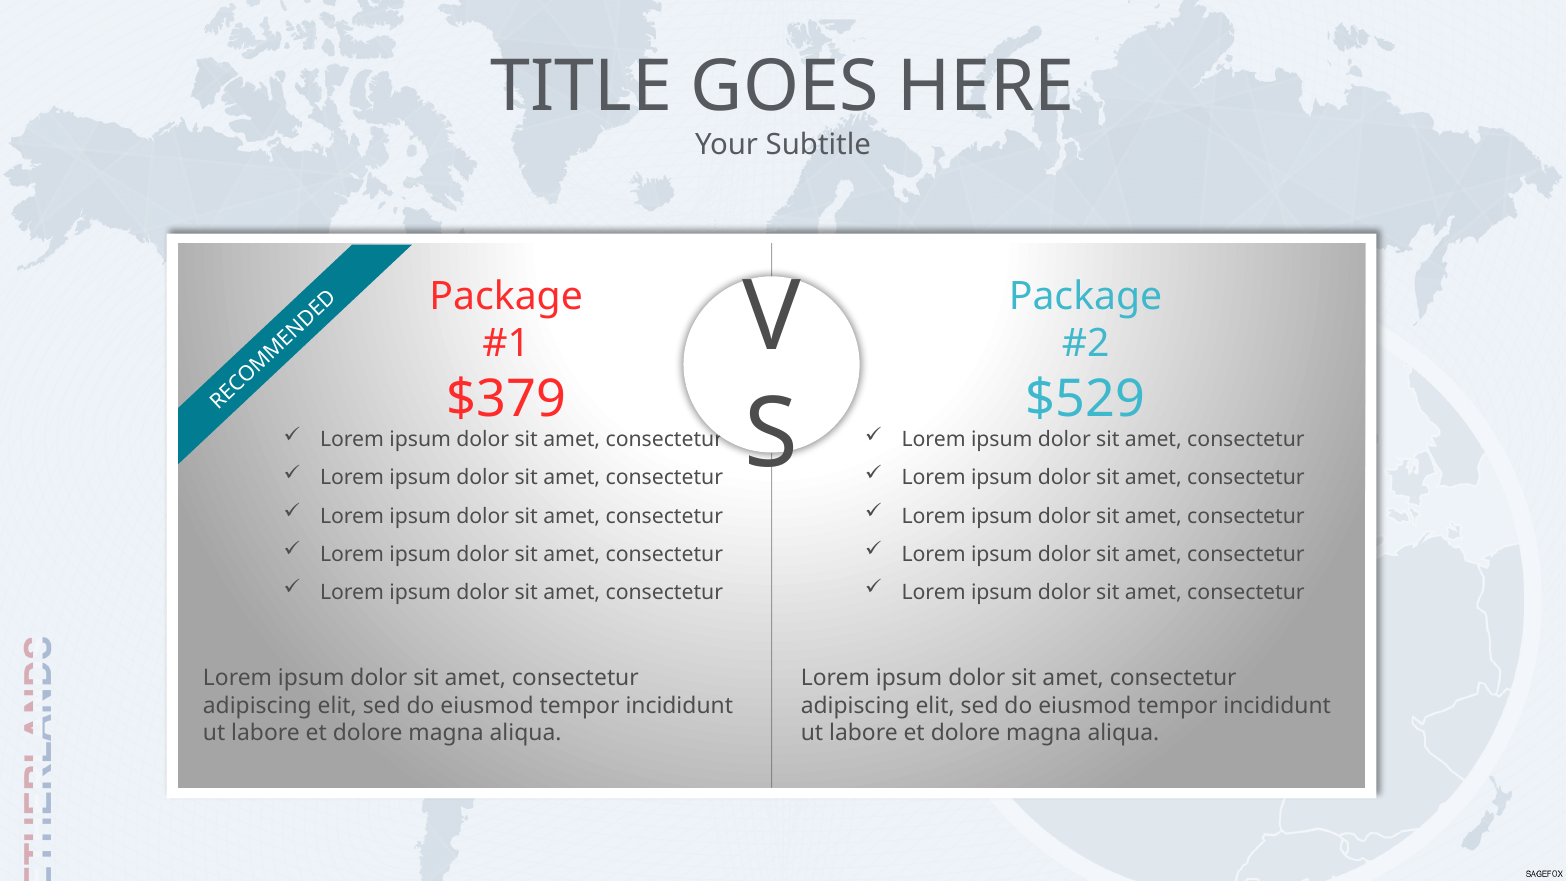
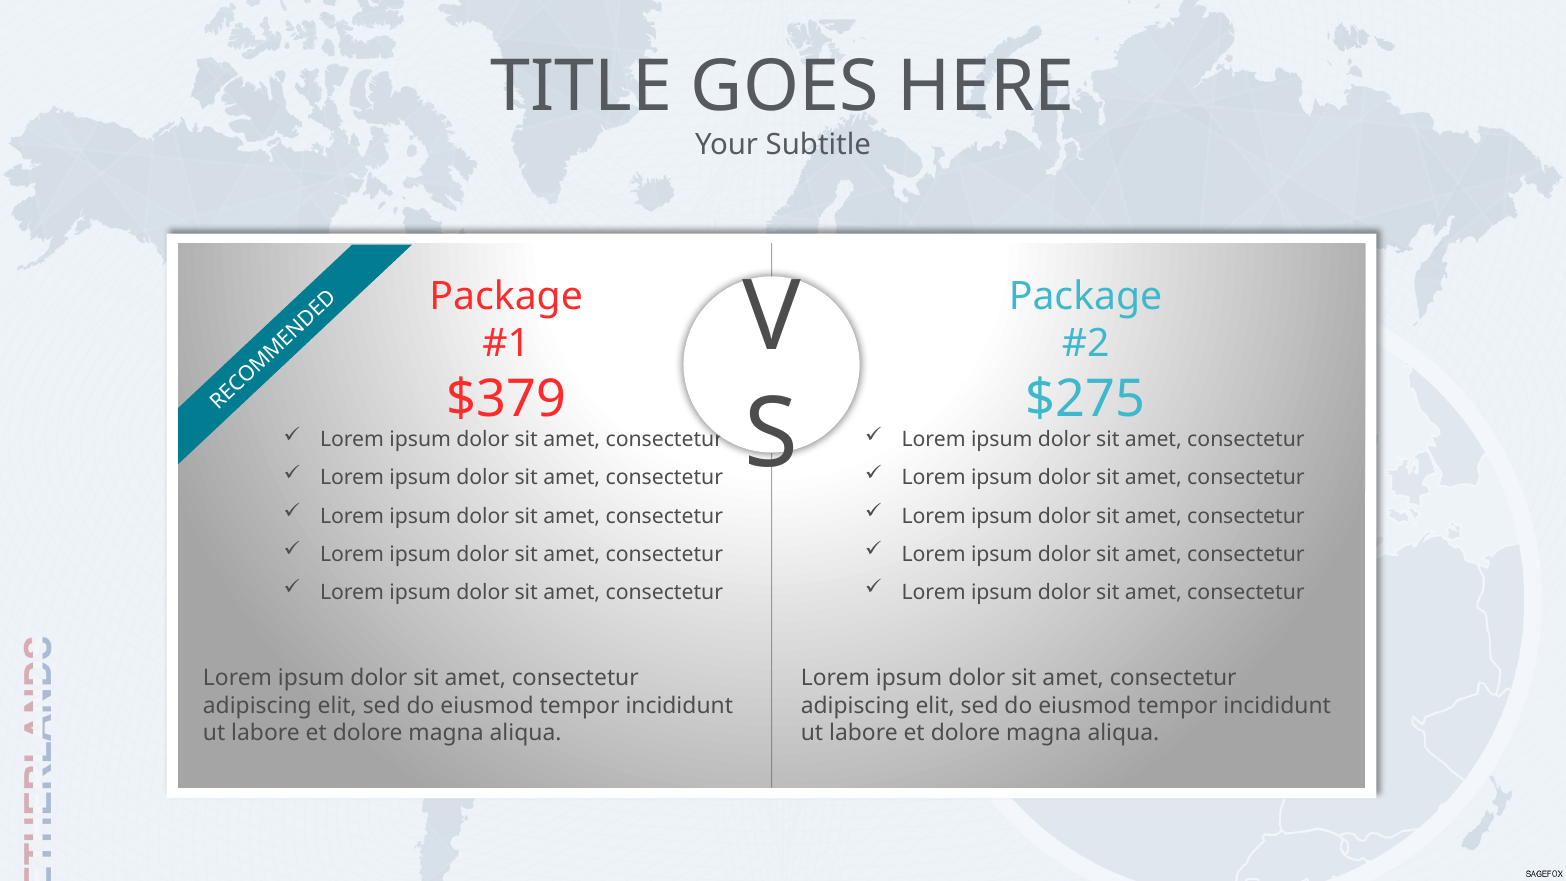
$529: $529 -> $275 (1086, 399)
